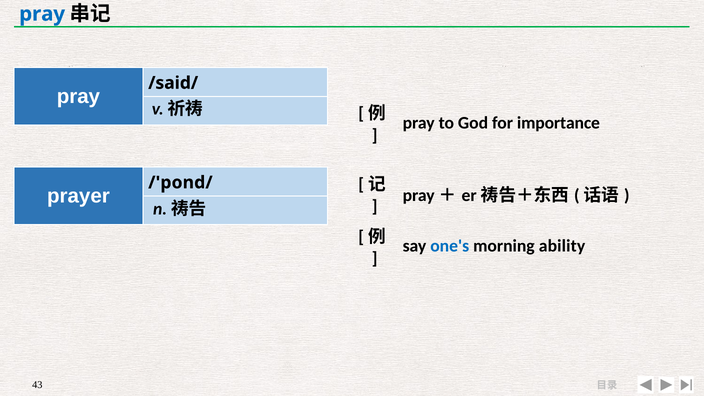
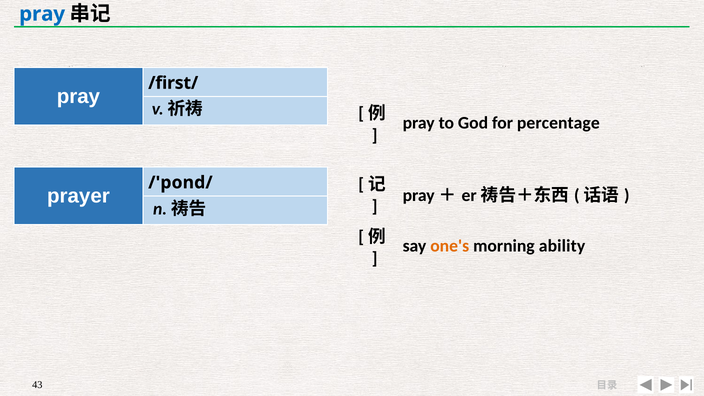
/said/: /said/ -> /first/ (173, 83)
importance: importance -> percentage (558, 123)
one's colour: blue -> orange (450, 246)
